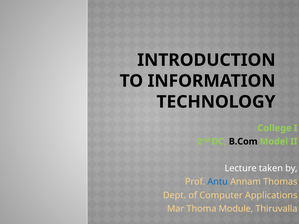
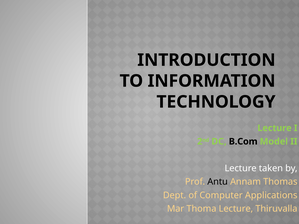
College: College -> Lecture (275, 128)
Antu colour: blue -> black (218, 182)
Thoma Module: Module -> Lecture (236, 209)
